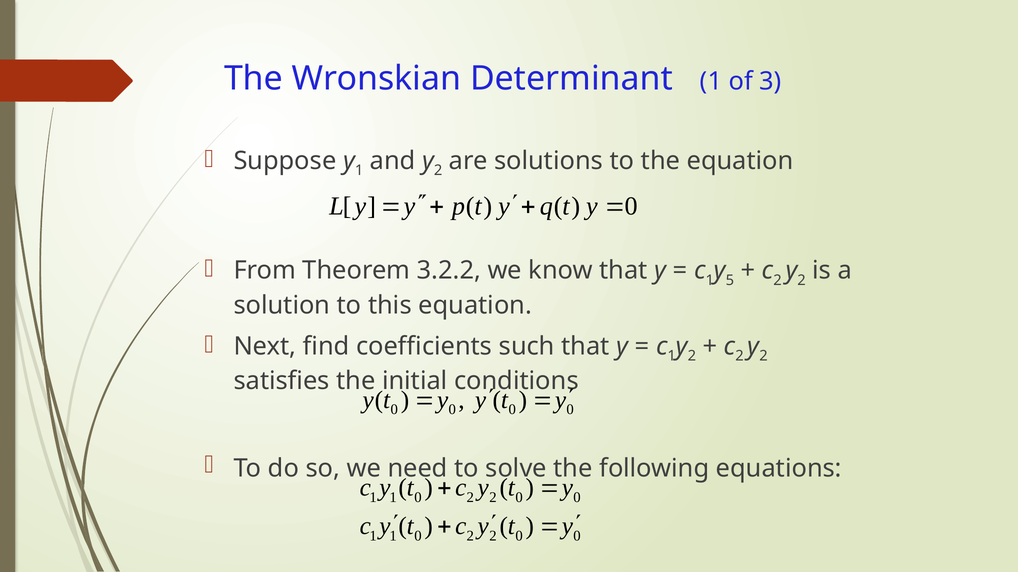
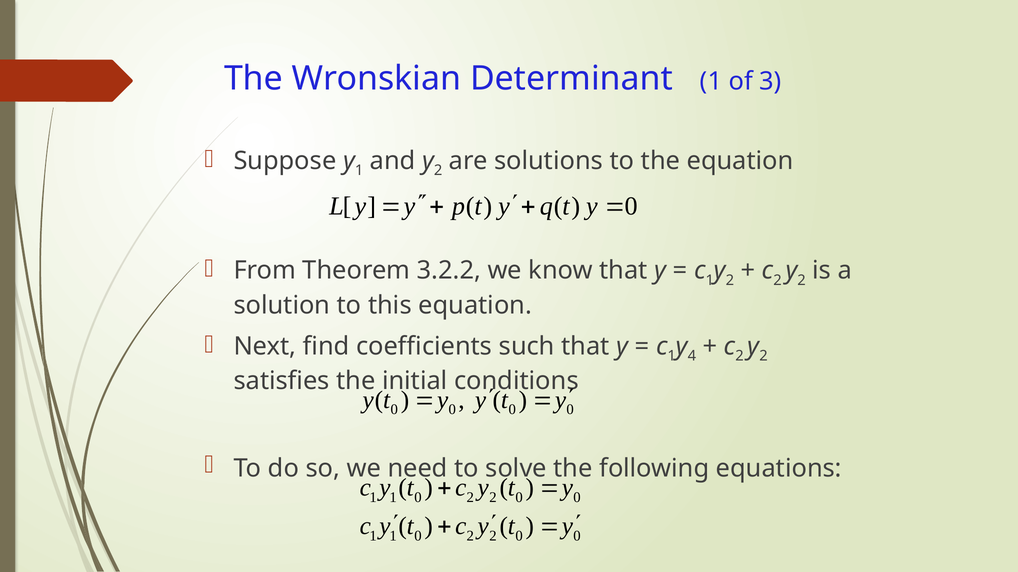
1 y 5: 5 -> 2 (730, 281)
1 y 2: 2 -> 4 (692, 357)
